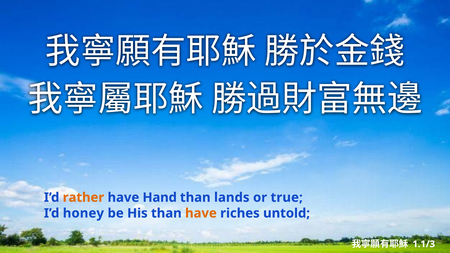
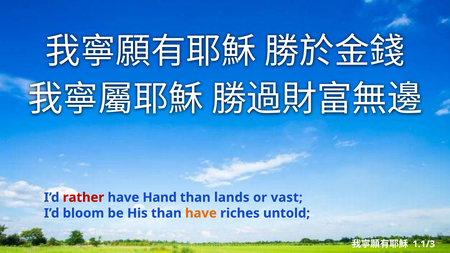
rather colour: orange -> red (83, 198)
true: true -> vast (287, 198)
honey: honey -> bloom (83, 213)
